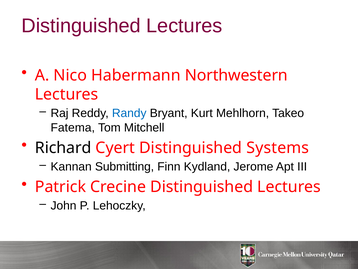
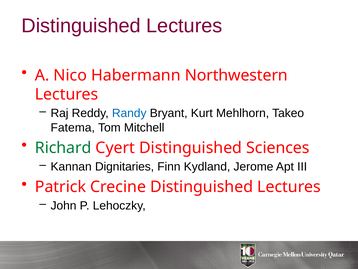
Richard colour: black -> green (63, 148)
Systems: Systems -> Sciences (278, 148)
Submitting: Submitting -> Dignitaries (125, 166)
